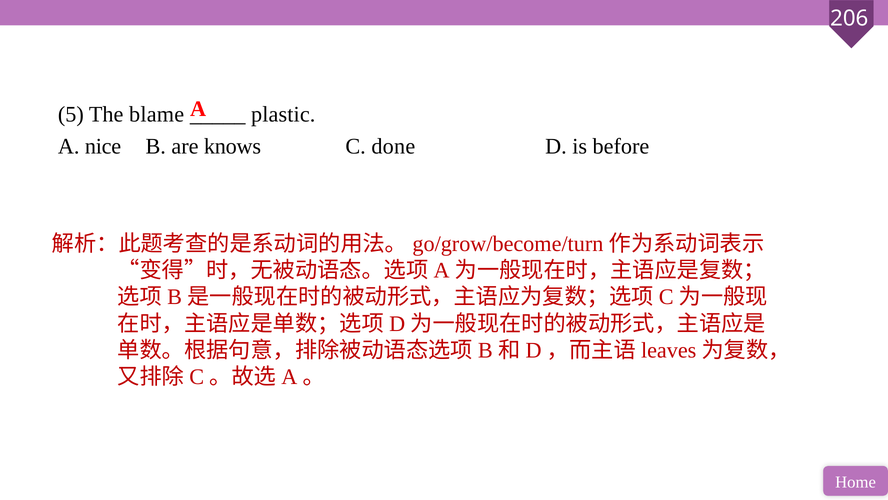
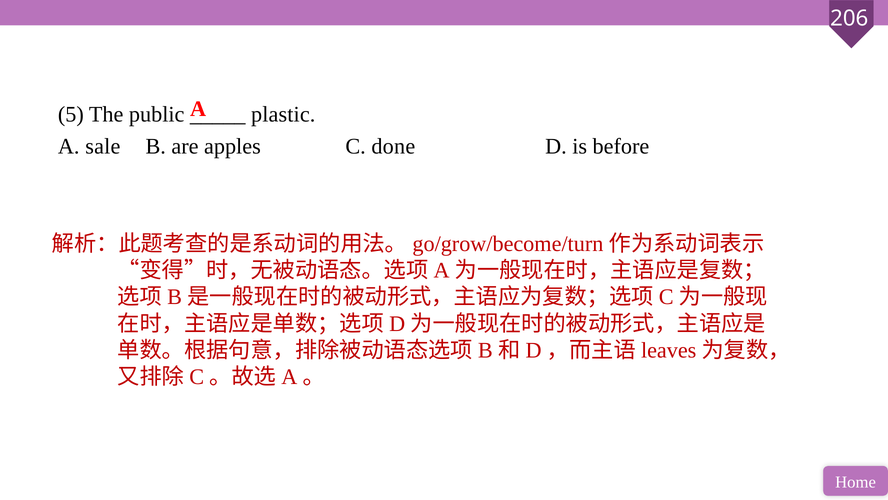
blame: blame -> public (157, 114)
nice: nice -> sale (103, 146)
knows: knows -> apples (232, 146)
